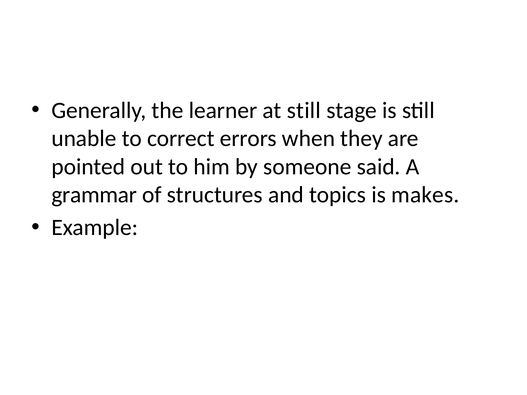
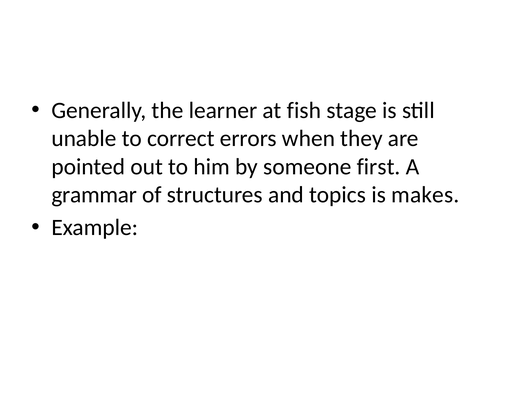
at still: still -> fish (304, 111)
said: said -> first (379, 167)
